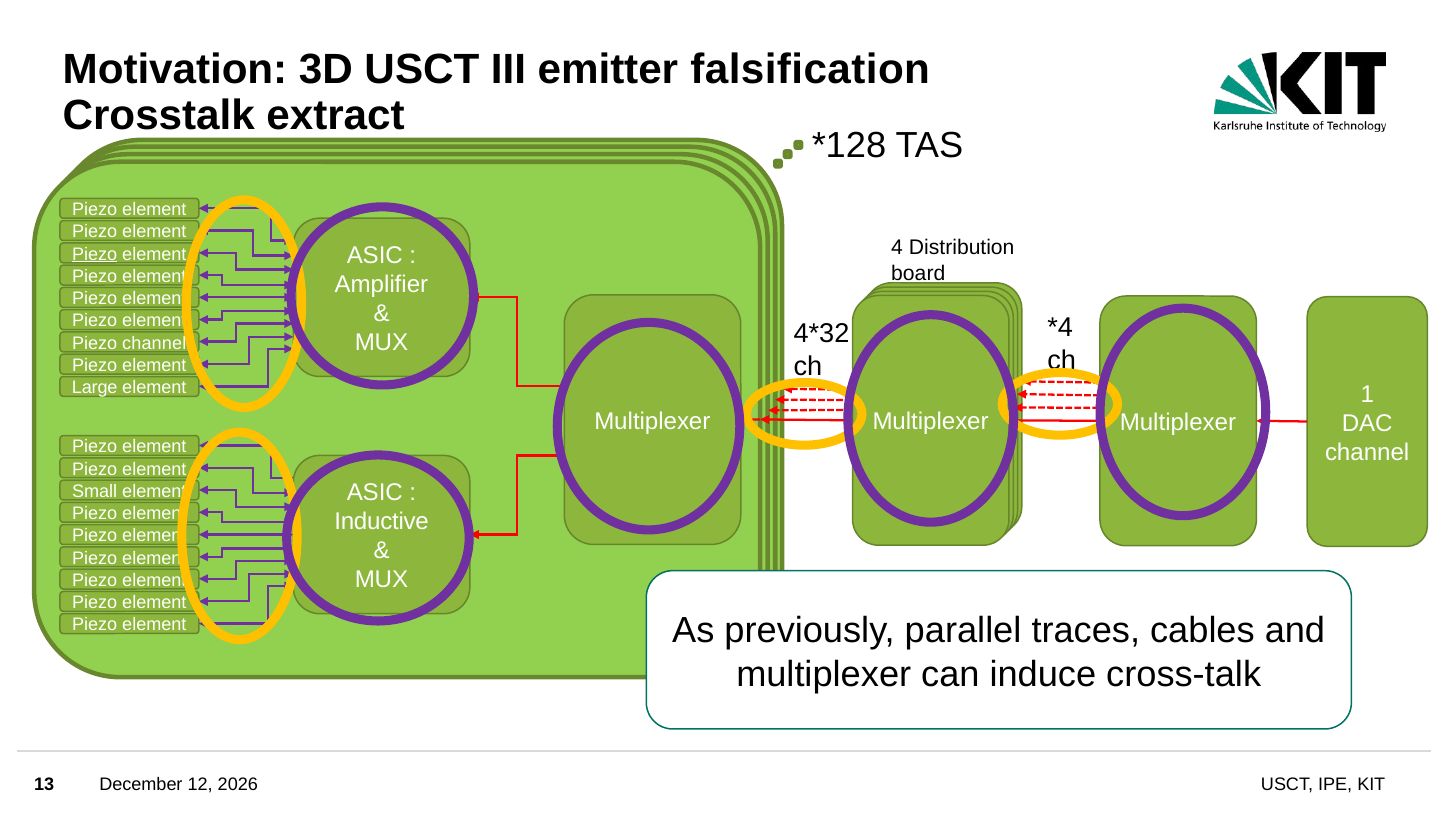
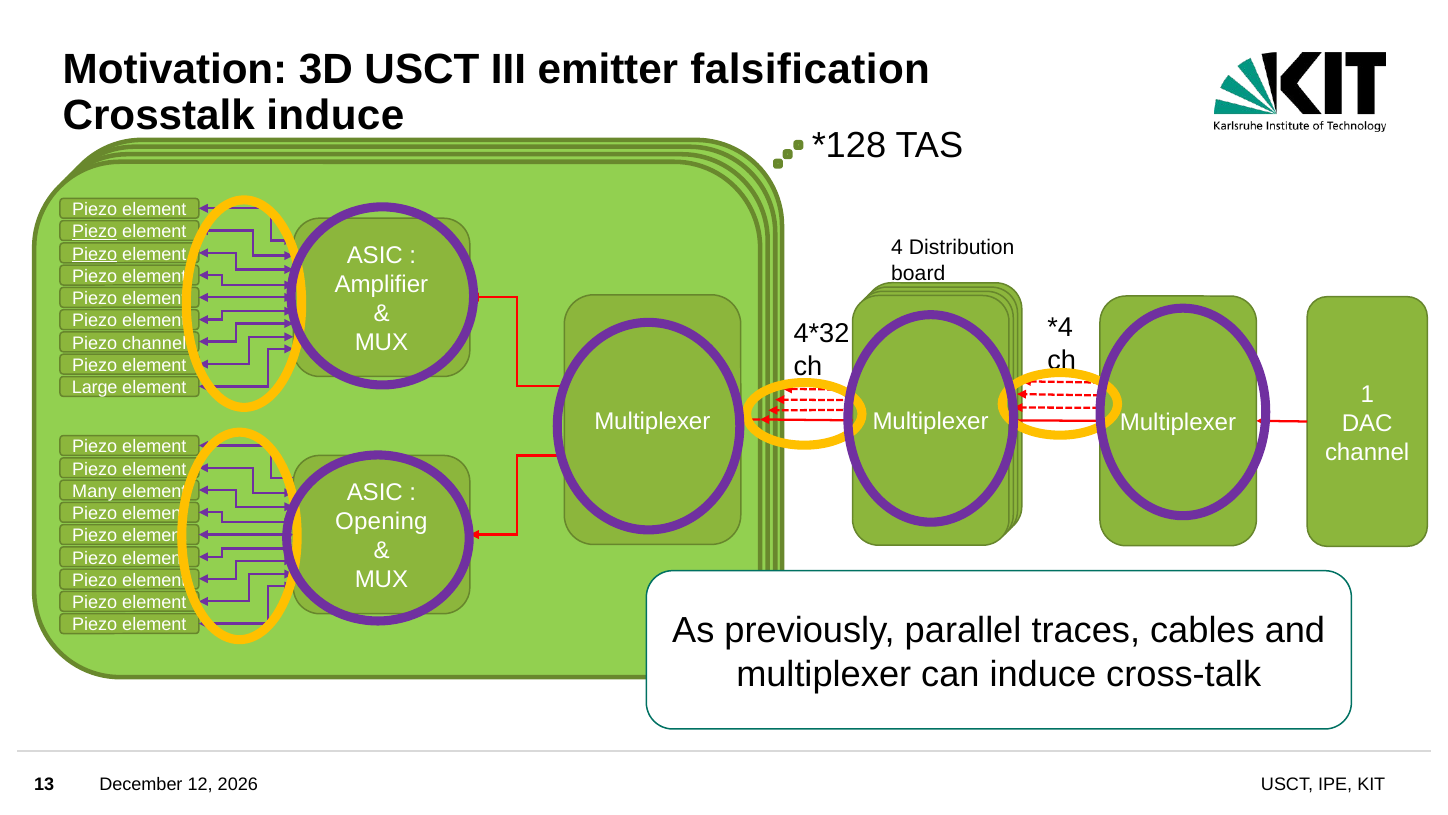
Crosstalk extract: extract -> induce (335, 115)
Piezo underline: none -> present (95, 232)
Small: Small -> Many (95, 491)
Inductive: Inductive -> Opening (381, 521)
